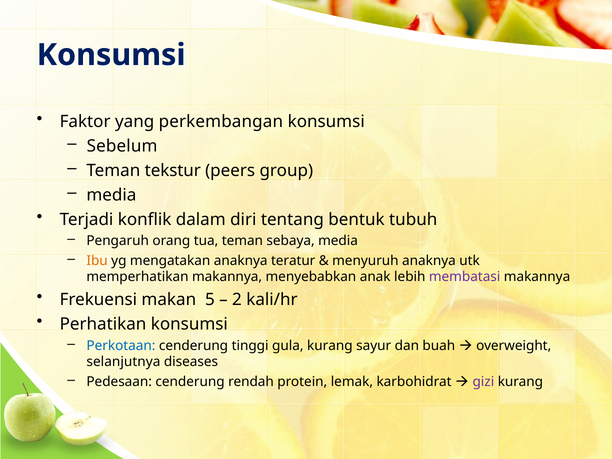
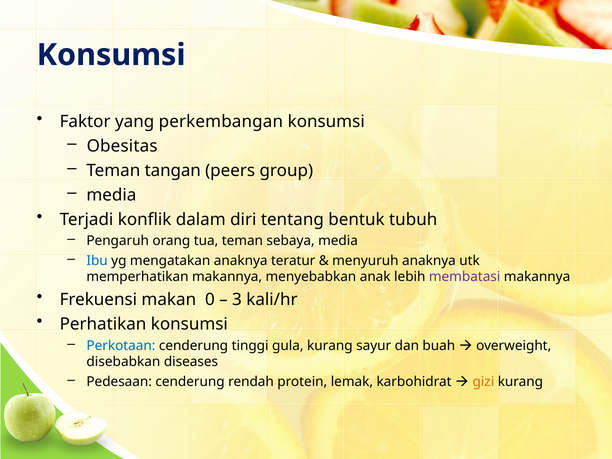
Sebelum: Sebelum -> Obesitas (122, 146)
tekstur: tekstur -> tangan (173, 171)
Ibu colour: orange -> blue (97, 261)
5: 5 -> 0 (210, 300)
2: 2 -> 3 (237, 300)
selanjutnya: selanjutnya -> disebabkan (123, 362)
gizi colour: purple -> orange (483, 382)
